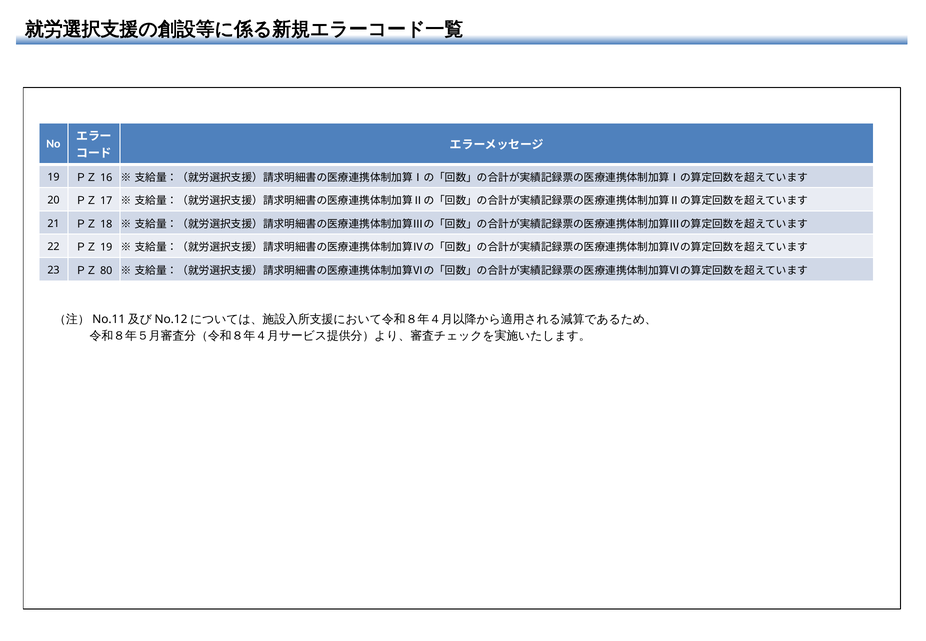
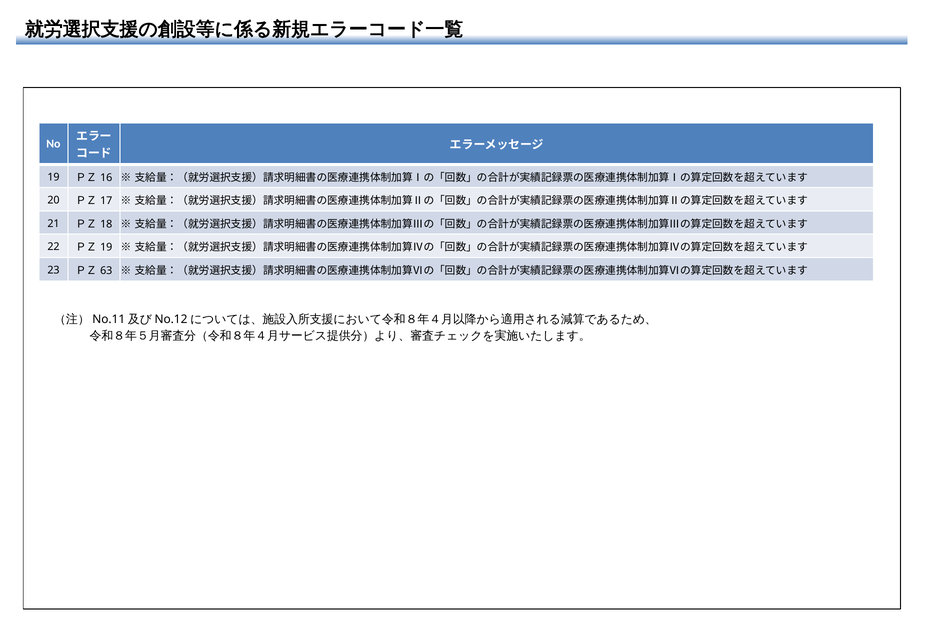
80: 80 -> 63 (106, 271)
